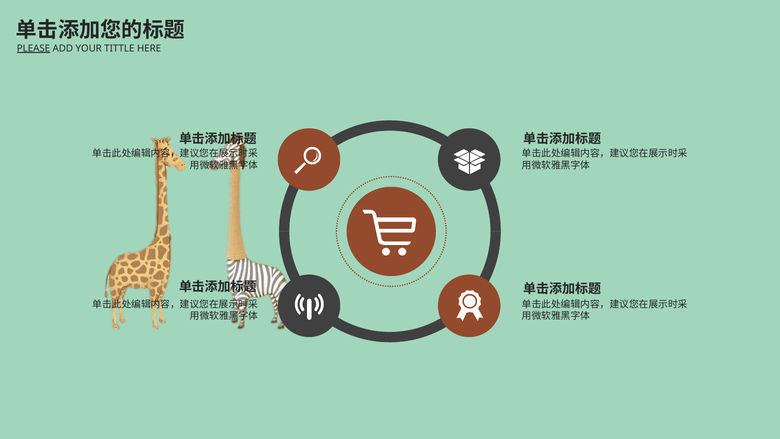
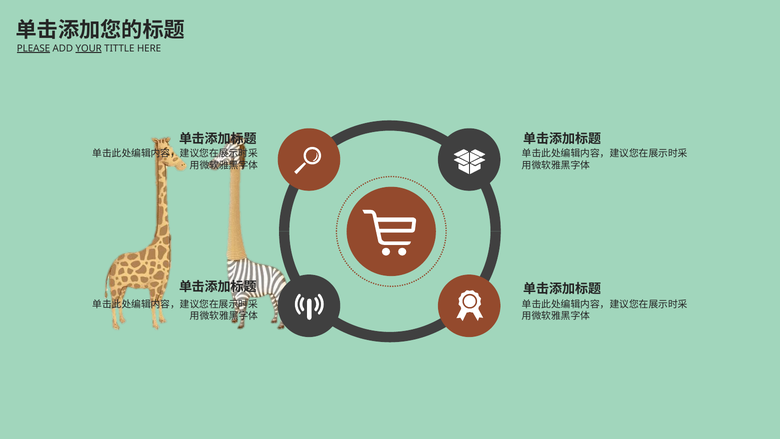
YOUR underline: none -> present (89, 48)
